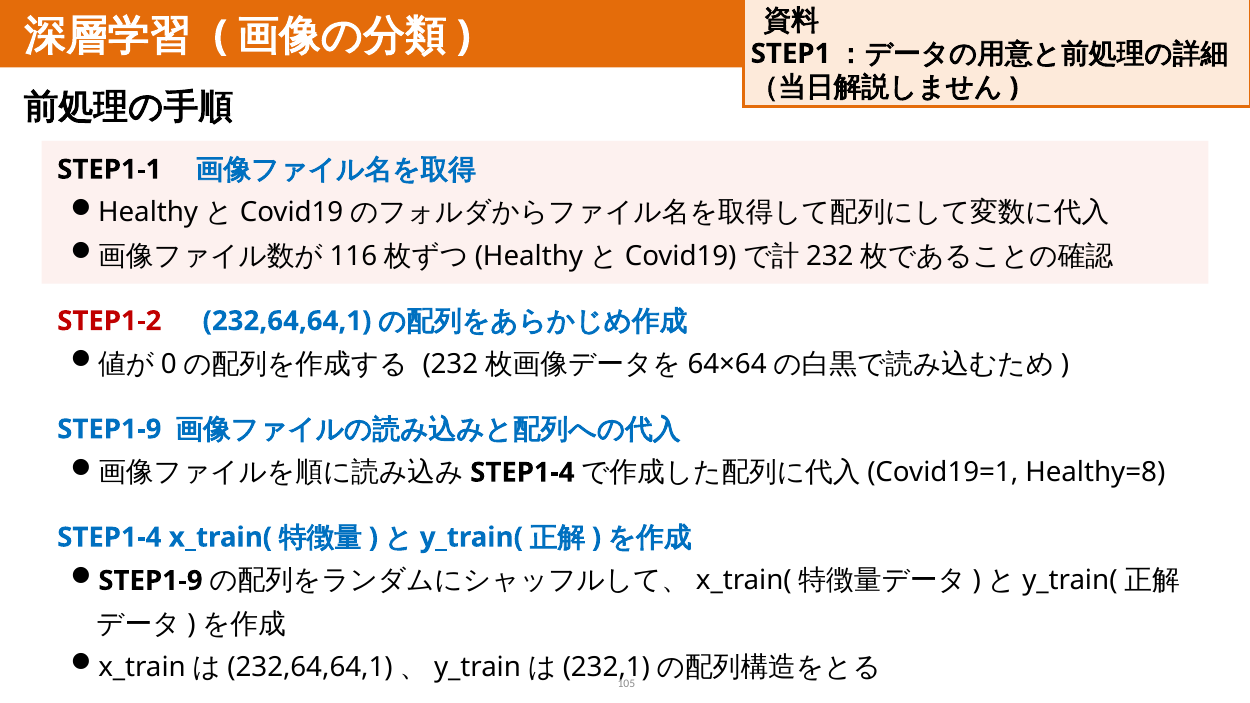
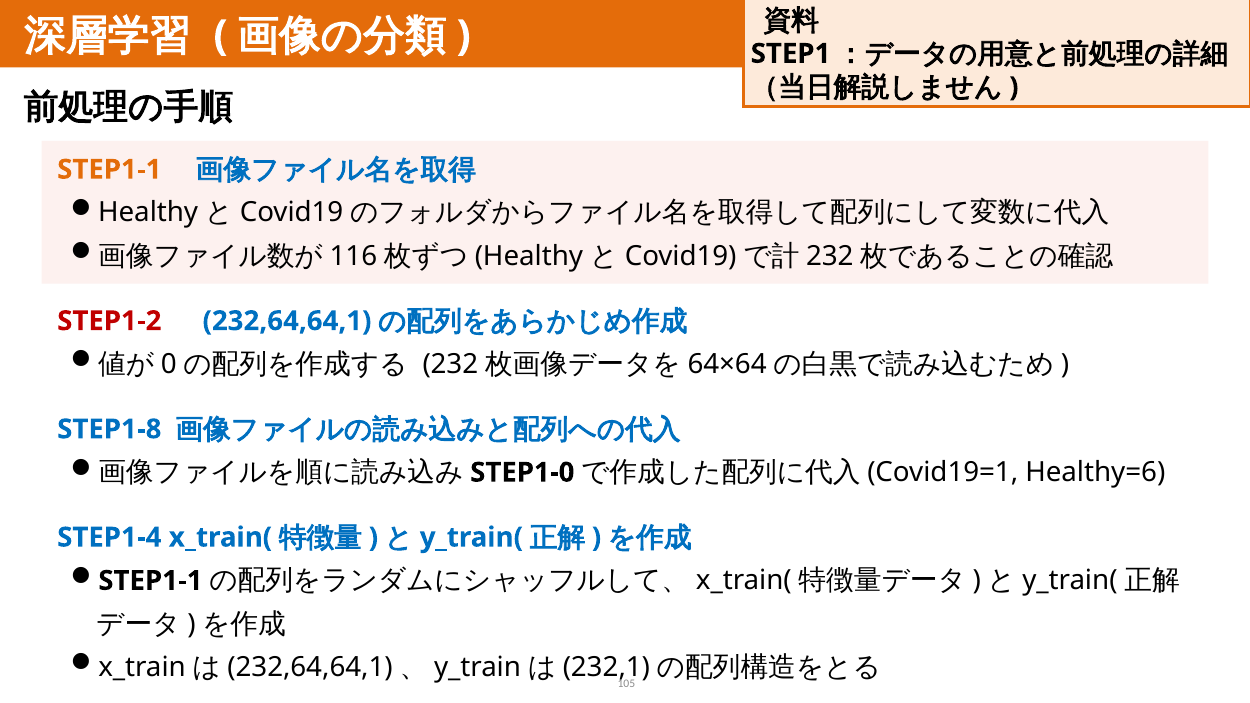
STEP1-1 colour: black -> orange (109, 170)
STEP1-9: STEP1-9 -> STEP1-8 (109, 429)
STEP1-4: STEP1-4 -> STEP1-0 (522, 473)
Healthy=8: Healthy=8 -> Healthy=6 (1095, 473)
STEP1-9: STEP1-9 -> STEP1-1 (150, 581)
